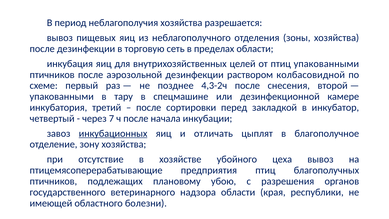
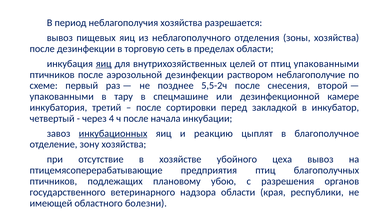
яиц underline: none -> present (104, 64)
колбасовидной: колбасовидной -> неблагополучие (311, 75)
4,3-2ч: 4,3-2ч -> 5,5-2ч (214, 86)
7: 7 -> 4 (111, 118)
отличать: отличать -> реакцию (213, 133)
